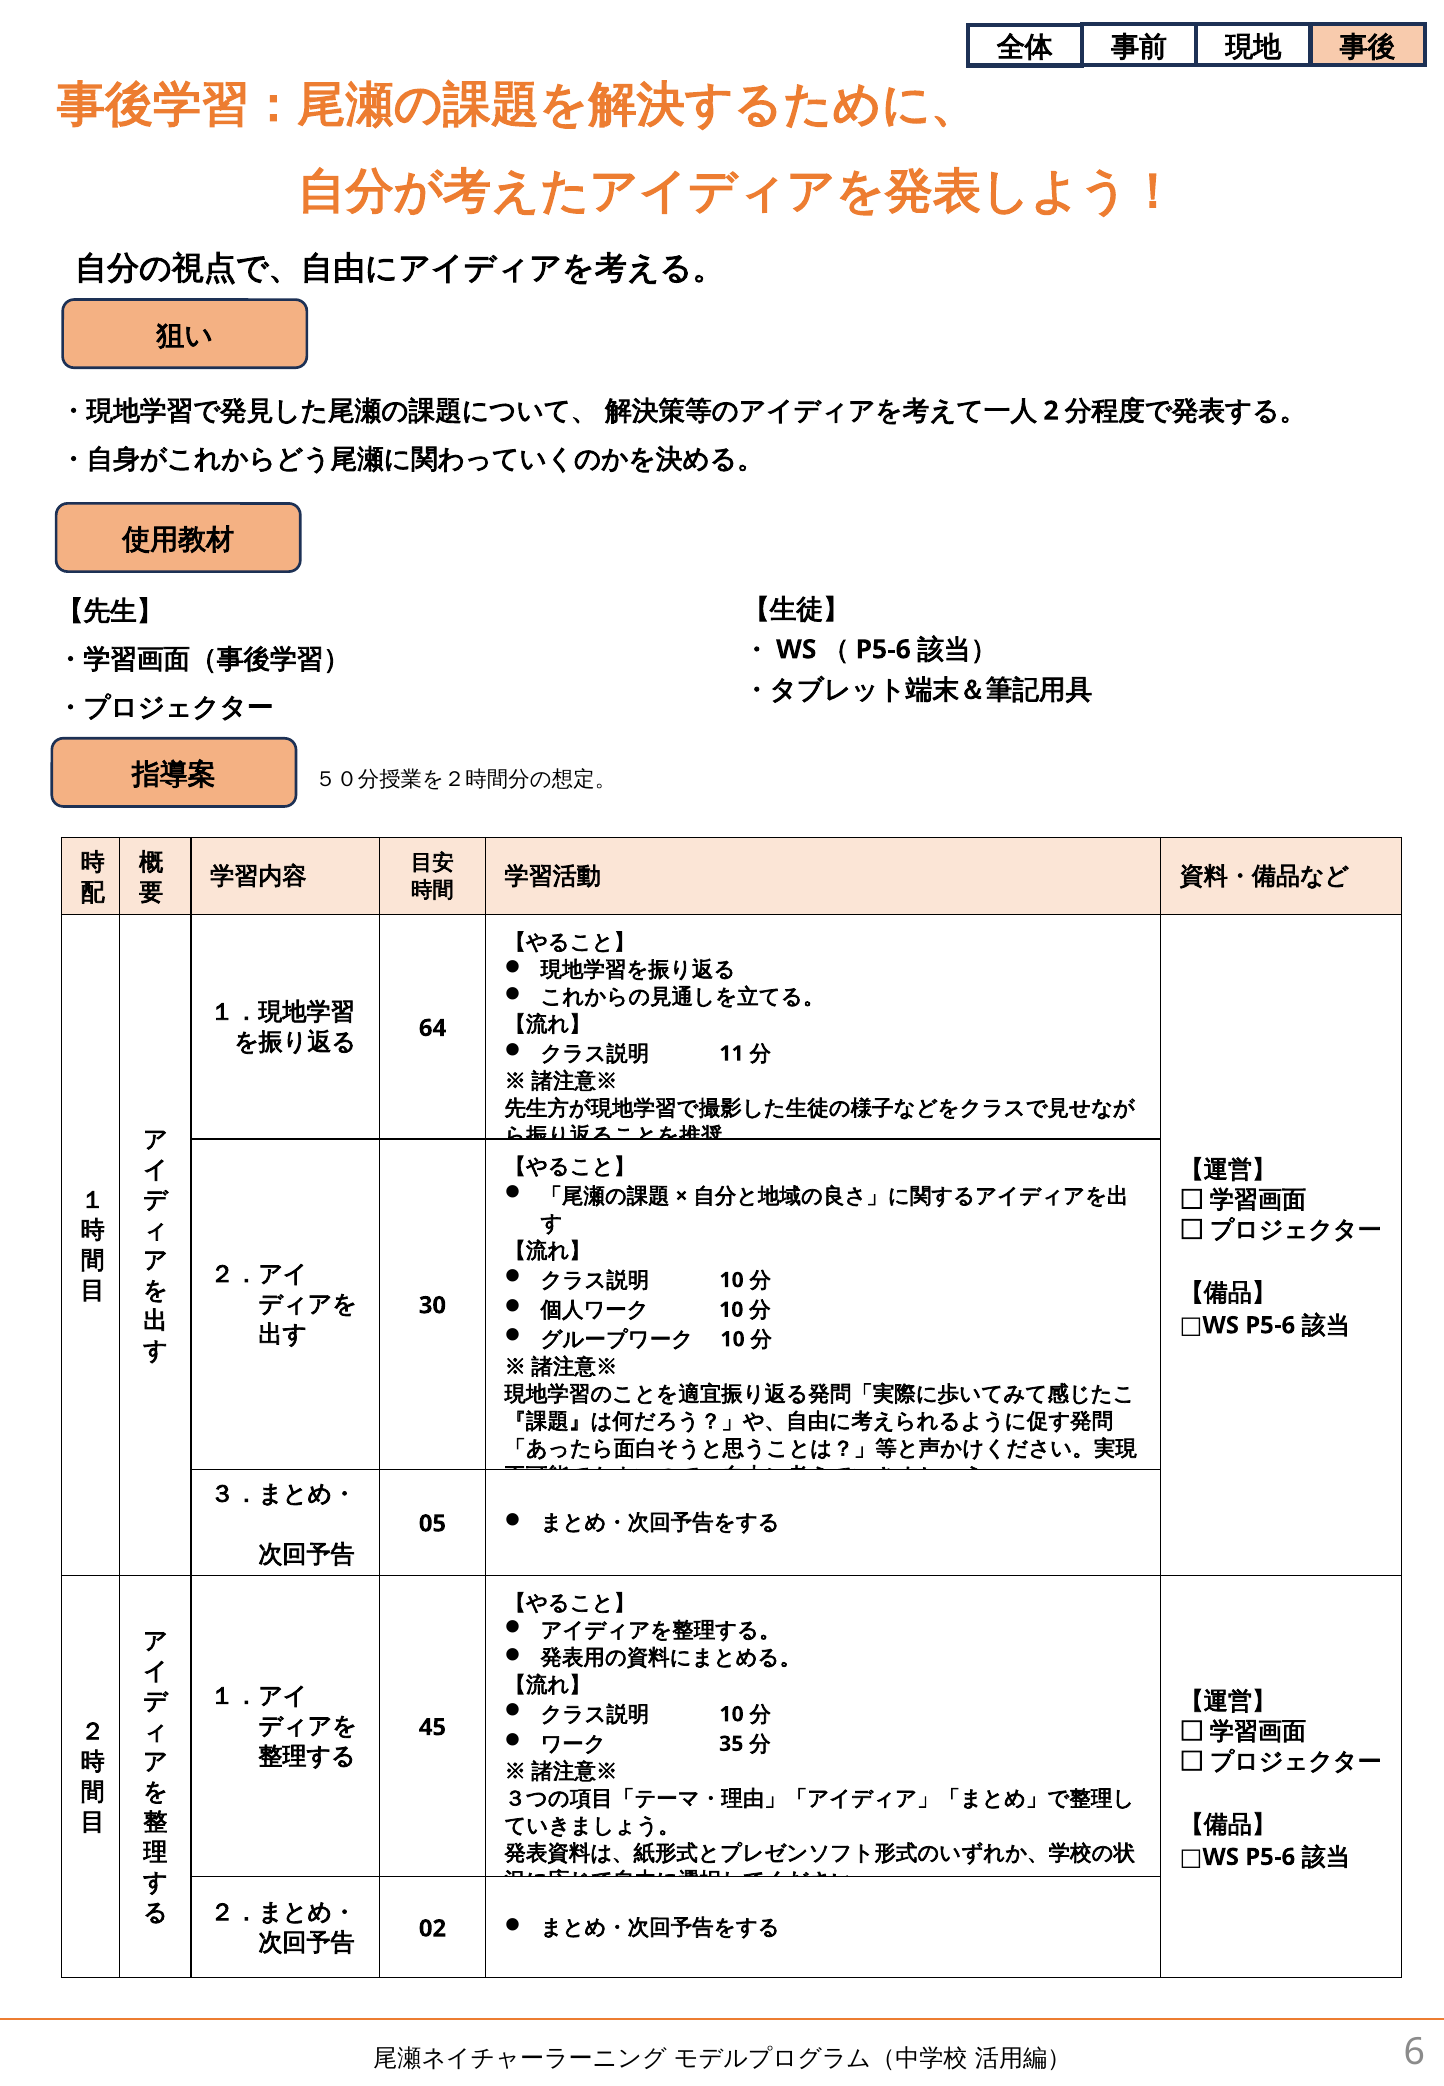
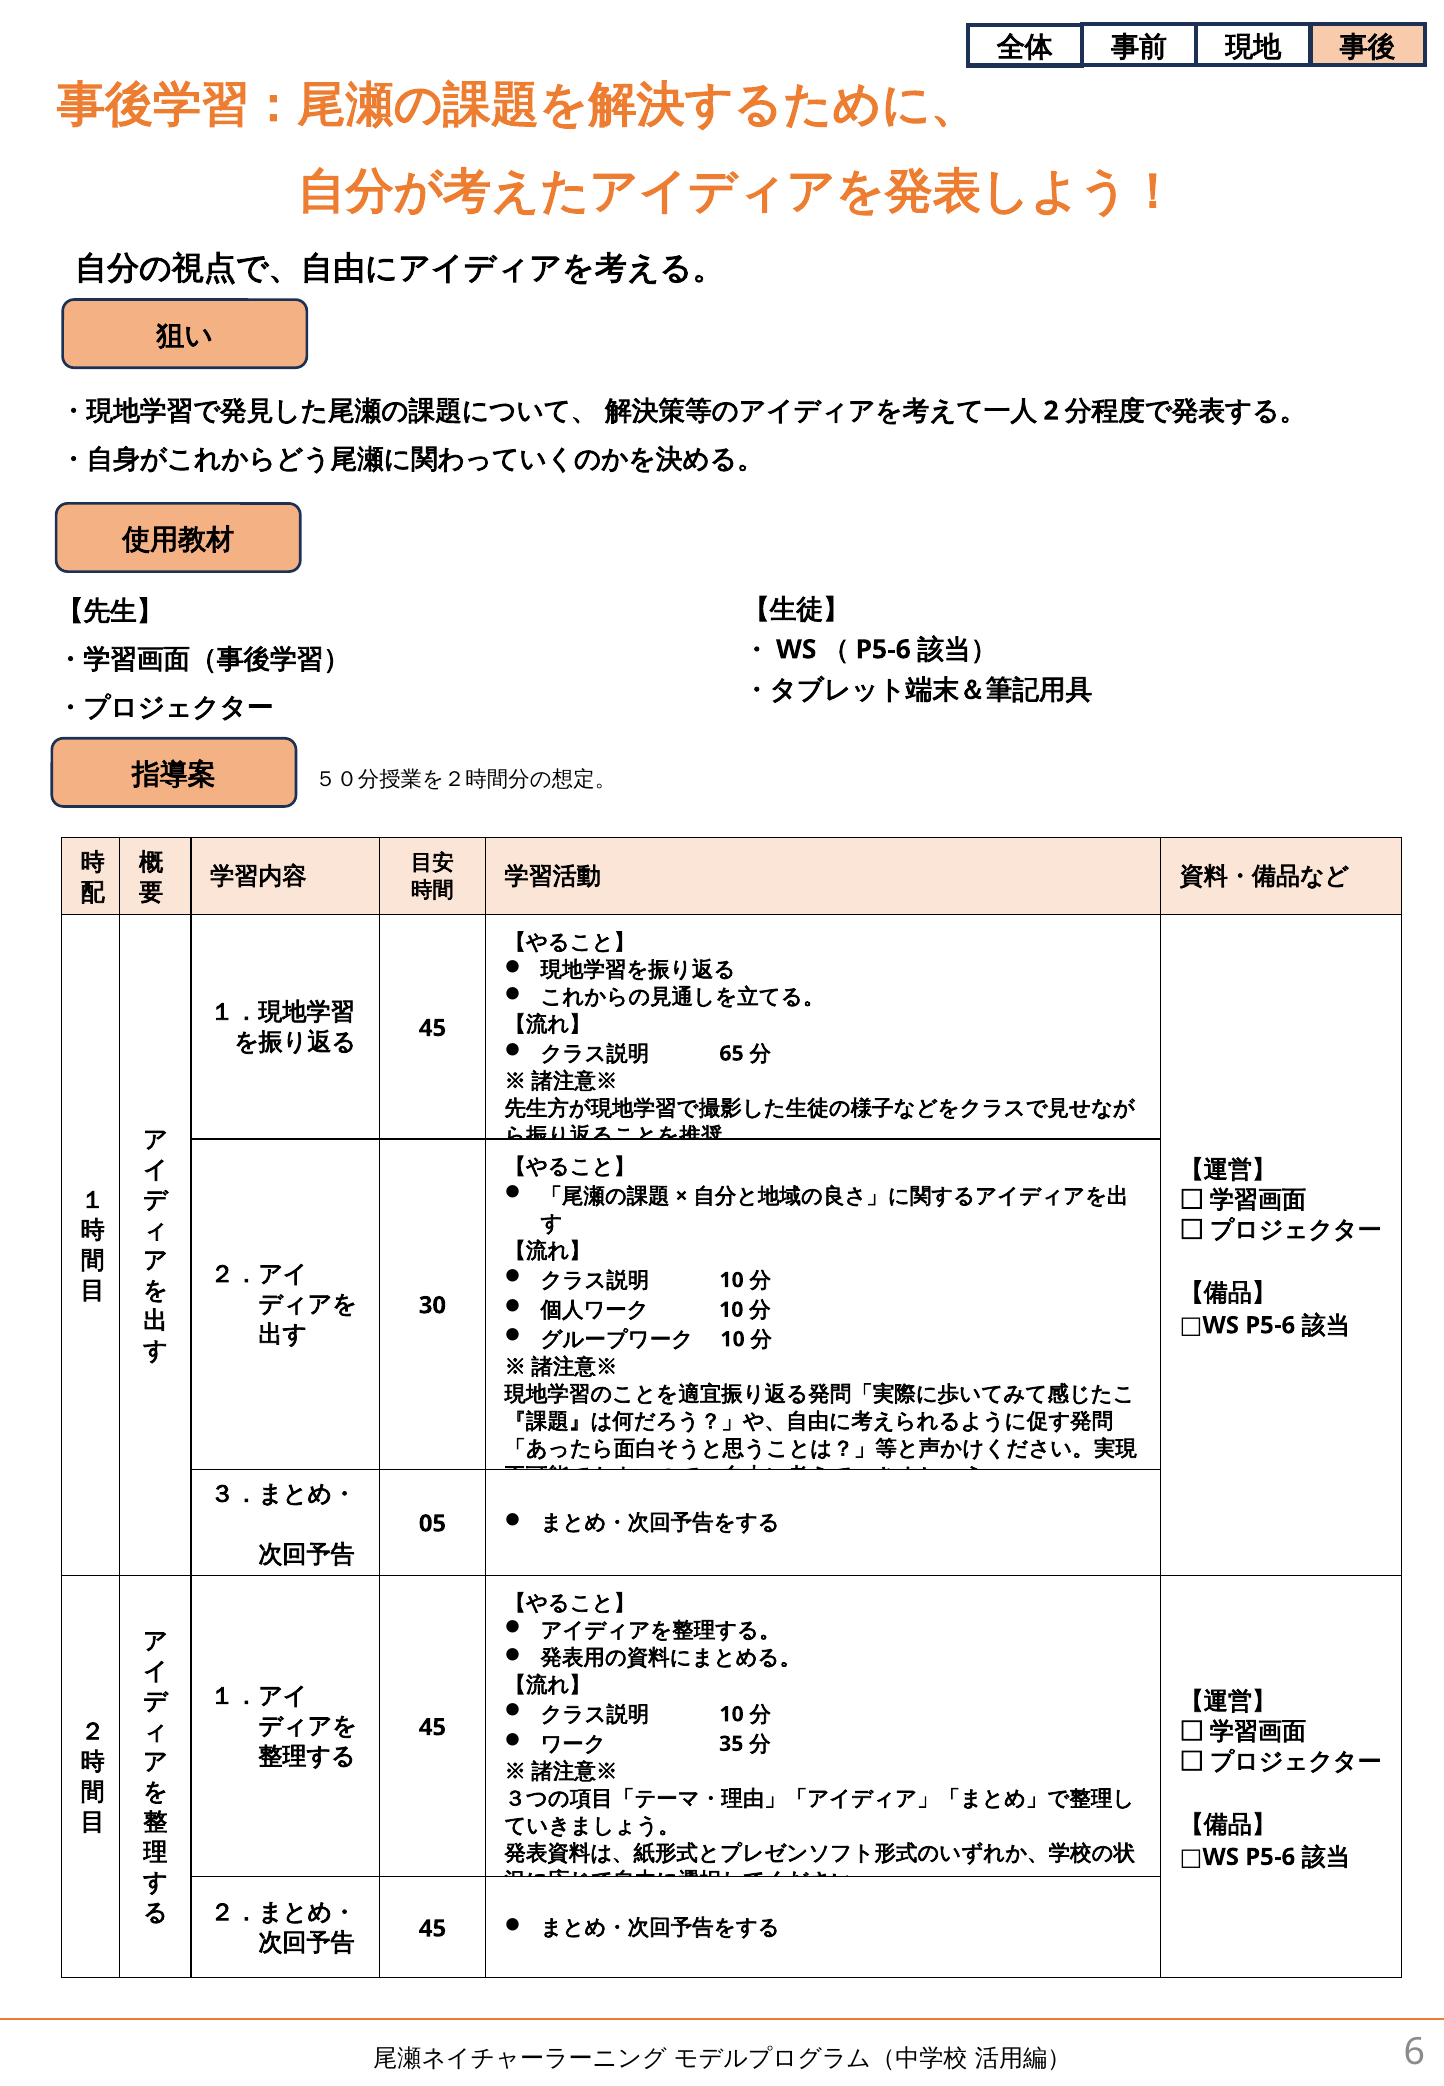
64: 64 -> 45 (433, 1028)
11: 11 -> 65 (732, 1053)
02: 02 -> 45 (433, 1928)
